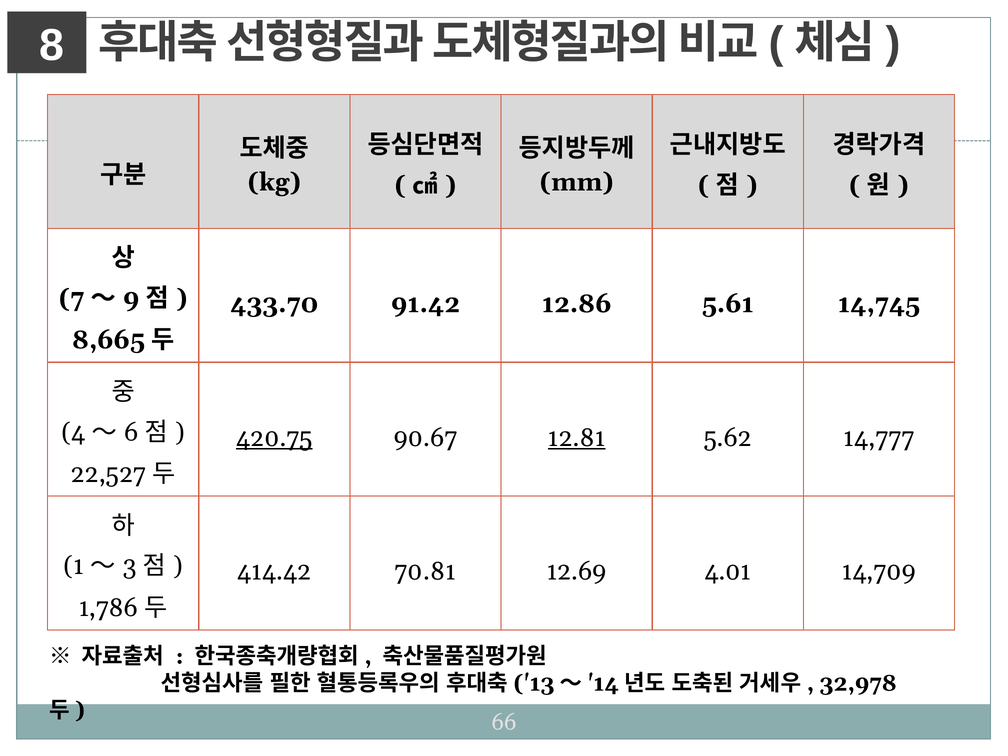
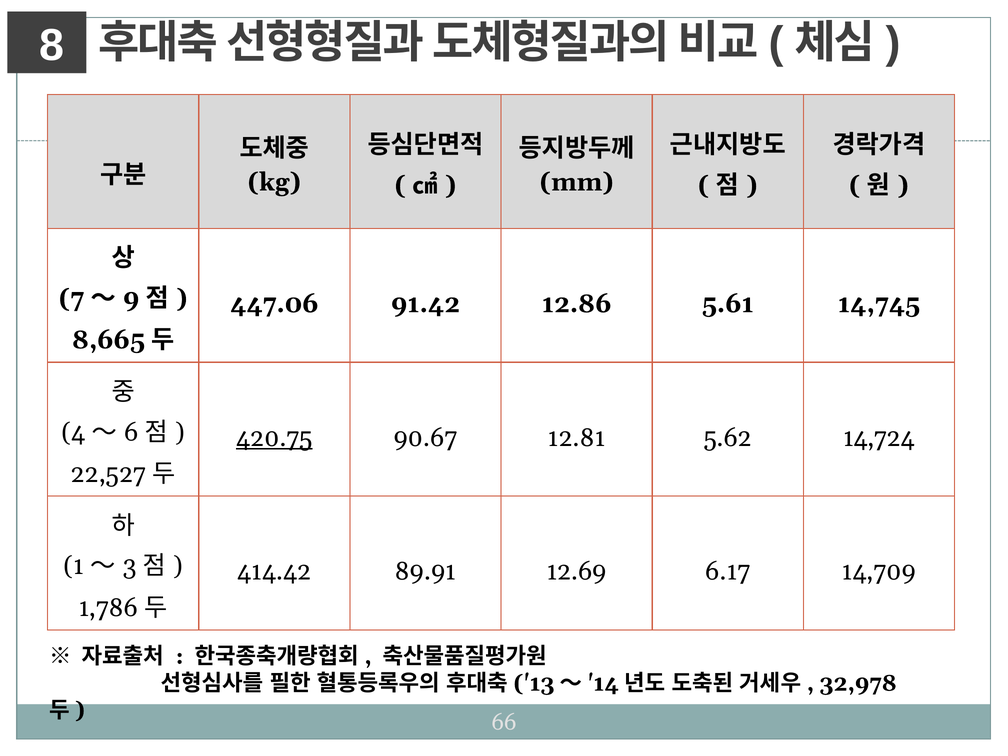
433.70: 433.70 -> 447.06 (274, 304)
12.81 underline: present -> none (577, 438)
14,777: 14,777 -> 14,724 (879, 438)
70.81: 70.81 -> 89.91 (425, 572)
4.01: 4.01 -> 6.17 (728, 572)
